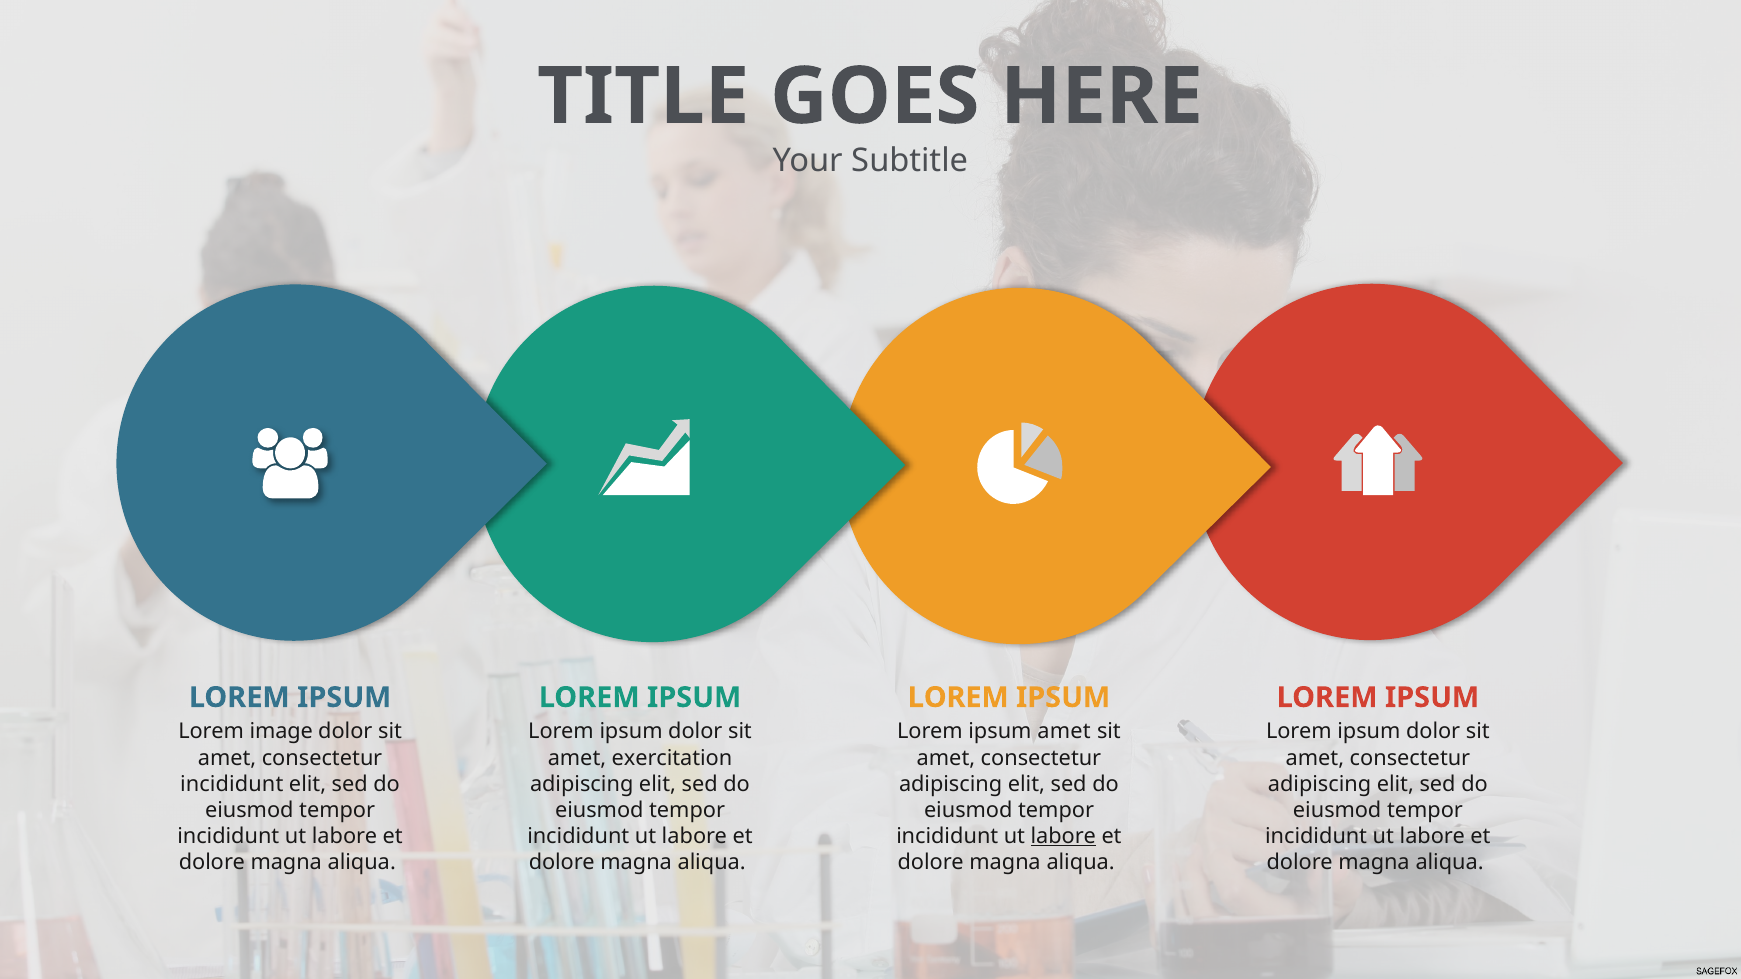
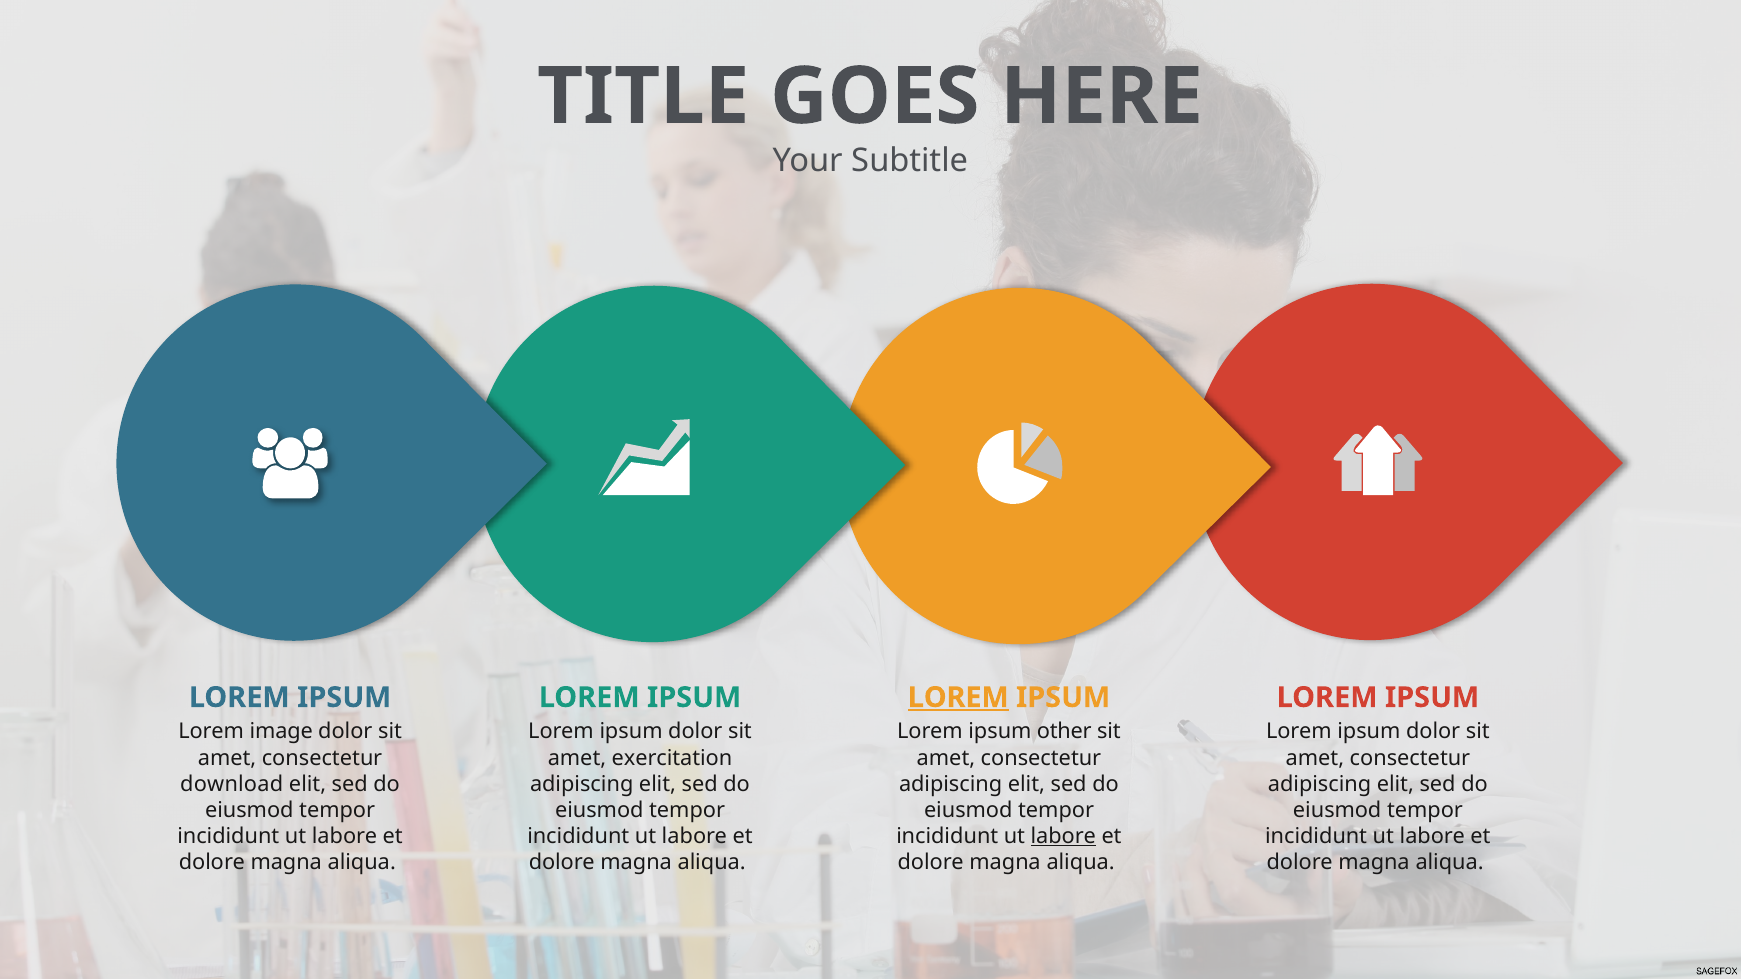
LOREM underline: none -> present (958, 698)
ipsum amet: amet -> other (1064, 732)
incididunt: incididunt -> download (232, 784)
